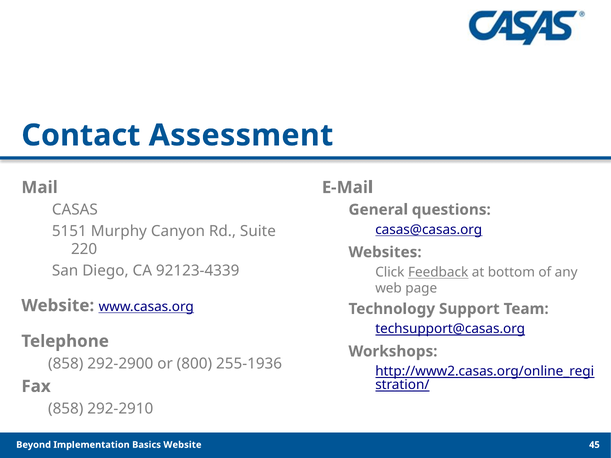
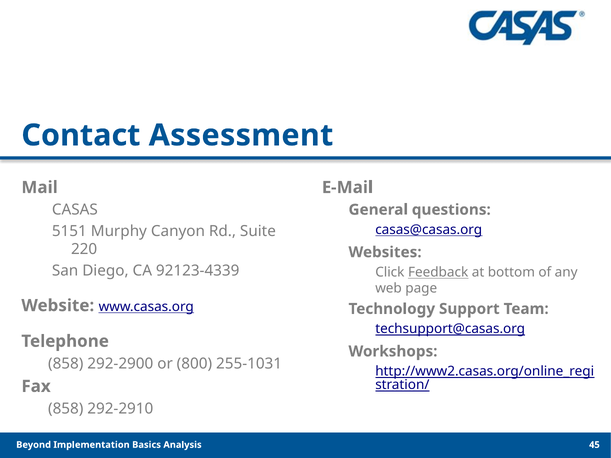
255-1936: 255-1936 -> 255-1031 (249, 364)
Basics Website: Website -> Analysis (182, 445)
